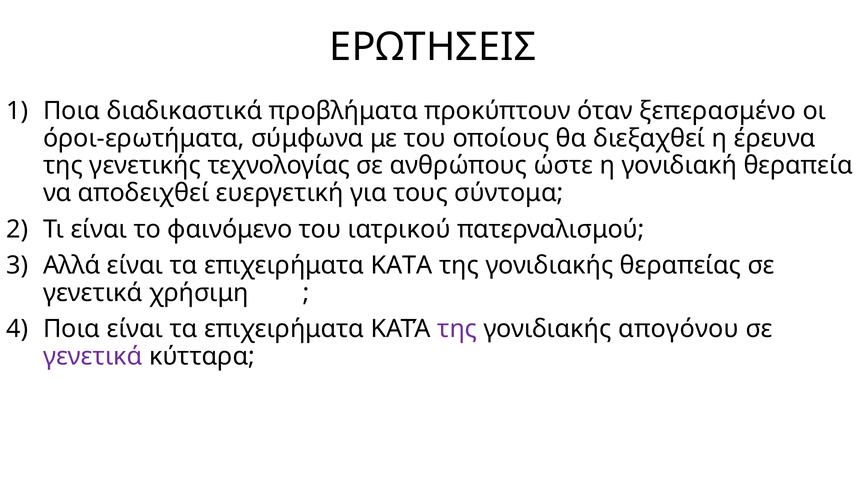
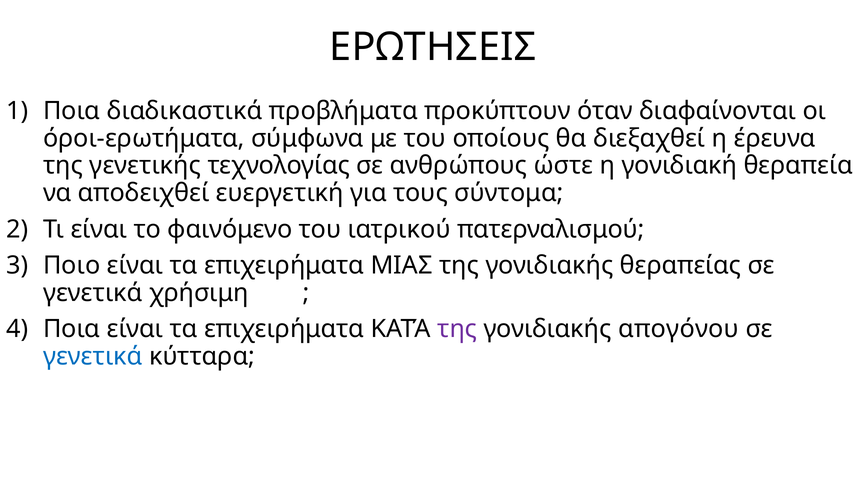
ξεπερασμένο: ξεπερασμένο -> διαφαίνονται (718, 111)
Αλλά: Αλλά -> Ποιο (72, 266)
ΚΑΤΑ: ΚΑΤΑ -> ΜΙΑΣ (402, 266)
γενετικά colour: purple -> blue (93, 356)
